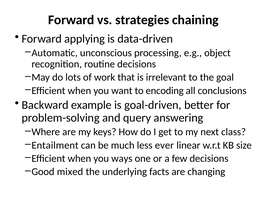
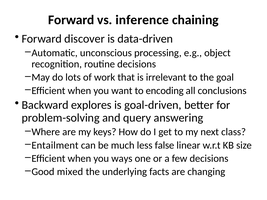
strategies: strategies -> inference (142, 20)
applying: applying -> discover (85, 39)
example: example -> explores (91, 105)
ever: ever -> false (164, 145)
